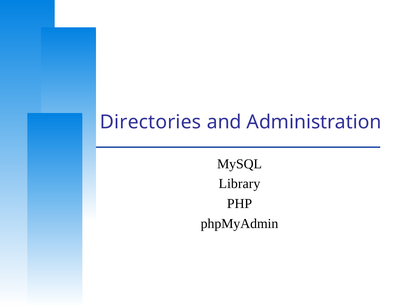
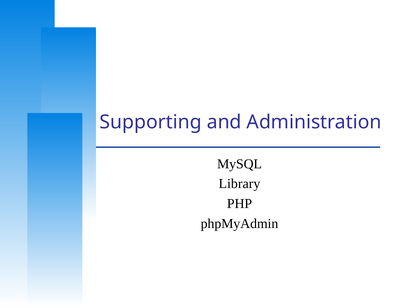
Directories: Directories -> Supporting (151, 122)
